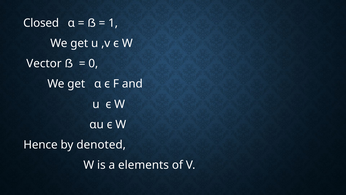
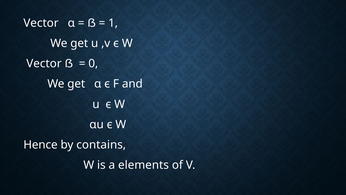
Closed: Closed -> Vector (41, 23)
denoted: denoted -> contains (101, 144)
